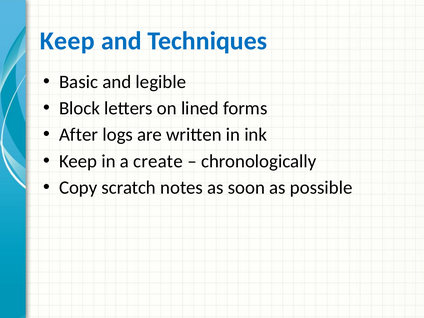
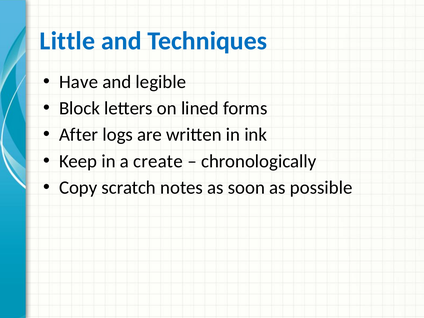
Keep: Keep -> Little (67, 41)
Basic: Basic -> Have (79, 82)
